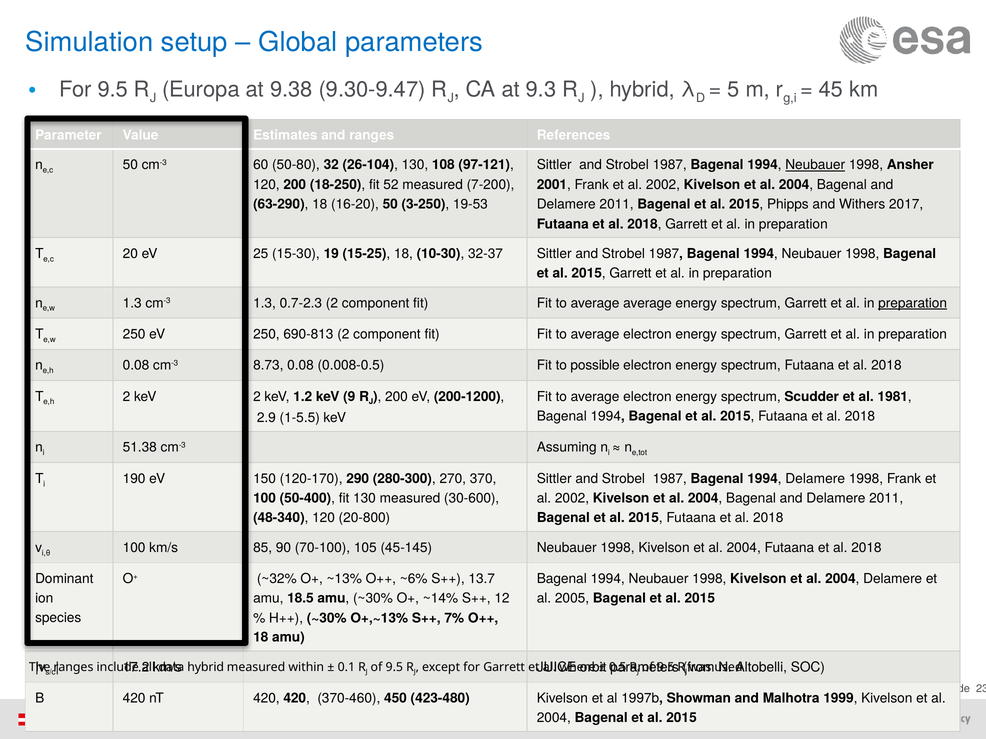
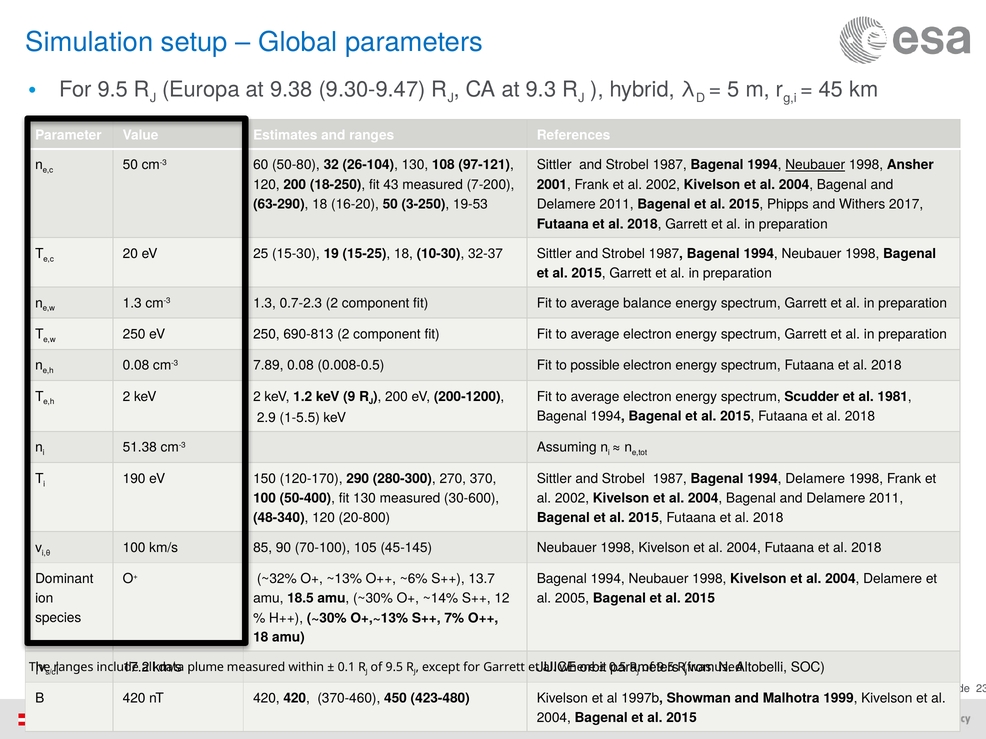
52: 52 -> 43 (391, 185)
average average: average -> balance (647, 303)
preparation underline: present -> none (913, 303)
8.73: 8.73 -> 7.89 (268, 366)
hybrid: hybrid -> plume (206, 668)
